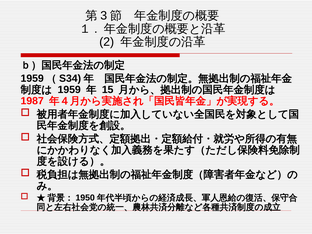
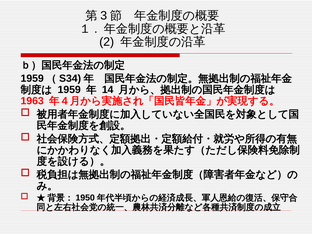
15: 15 -> 14 (108, 90)
1987: 1987 -> 1963 (32, 101)
